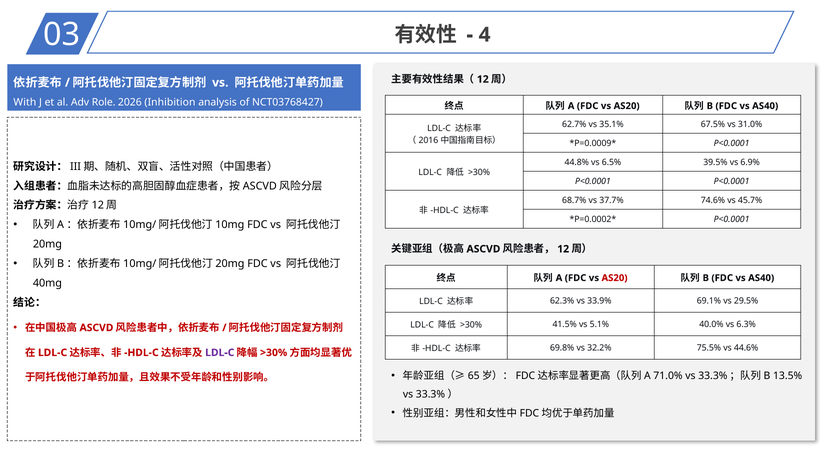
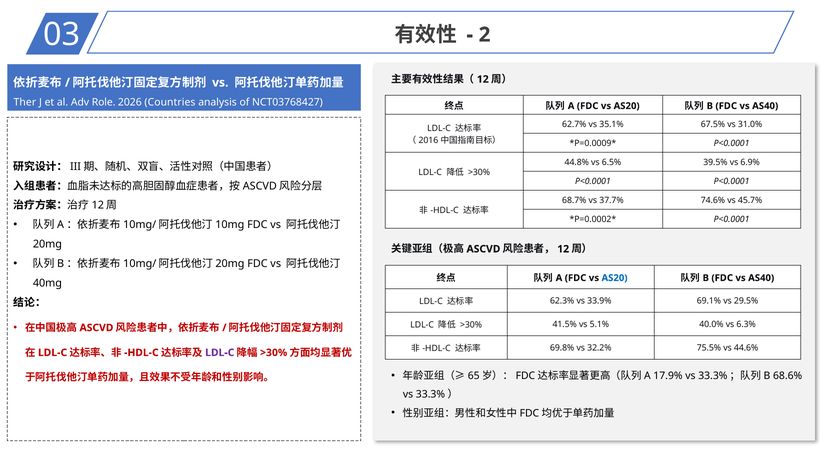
4: 4 -> 2 (485, 35)
With: With -> Ther (25, 102)
Inhibition: Inhibition -> Countries (170, 102)
AS20 colour: red -> blue (615, 278)
71.0%: 71.0% -> 17.9% (668, 376)
13.5%: 13.5% -> 68.6% (788, 376)
